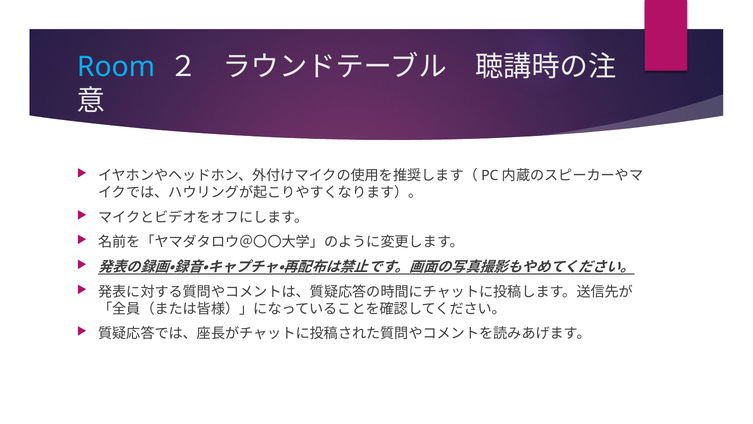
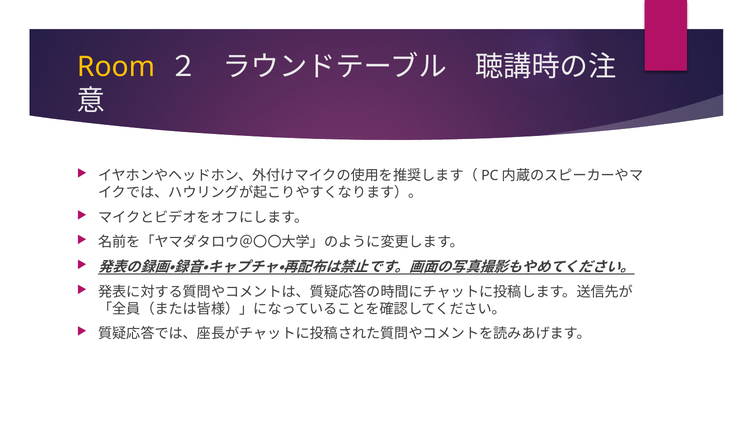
Room colour: light blue -> yellow (116, 67)
